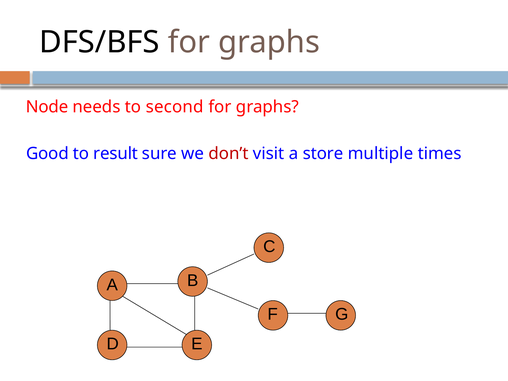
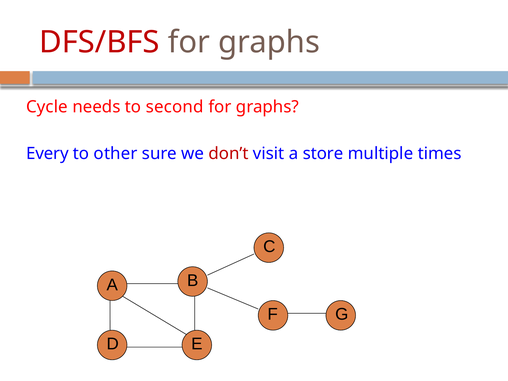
DFS/BFS colour: black -> red (99, 42)
Node: Node -> Cycle (47, 107)
Good: Good -> Every (47, 154)
result: result -> other (116, 154)
